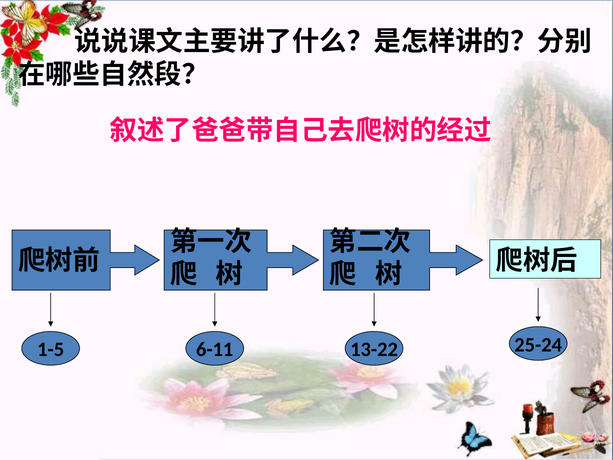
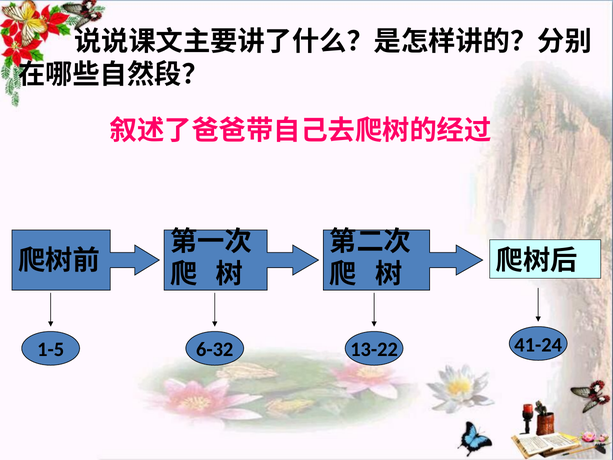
6-11: 6-11 -> 6-32 (215, 350)
25-24: 25-24 -> 41-24 (538, 345)
